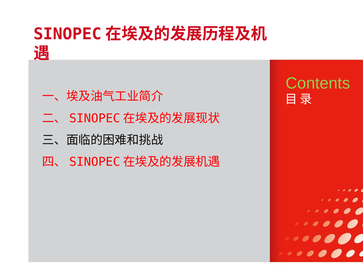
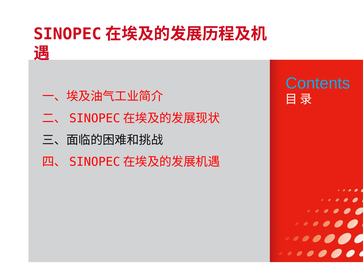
Contents colour: light green -> light blue (318, 83)
